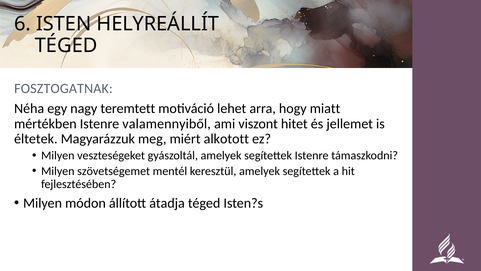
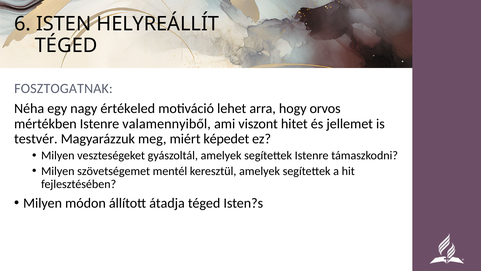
teremtett: teremtett -> értékeled (128, 108)
miatt: miatt -> orvos (325, 108)
éltetek: éltetek -> testvér (36, 139)
alkotott: alkotott -> képedet (226, 139)
